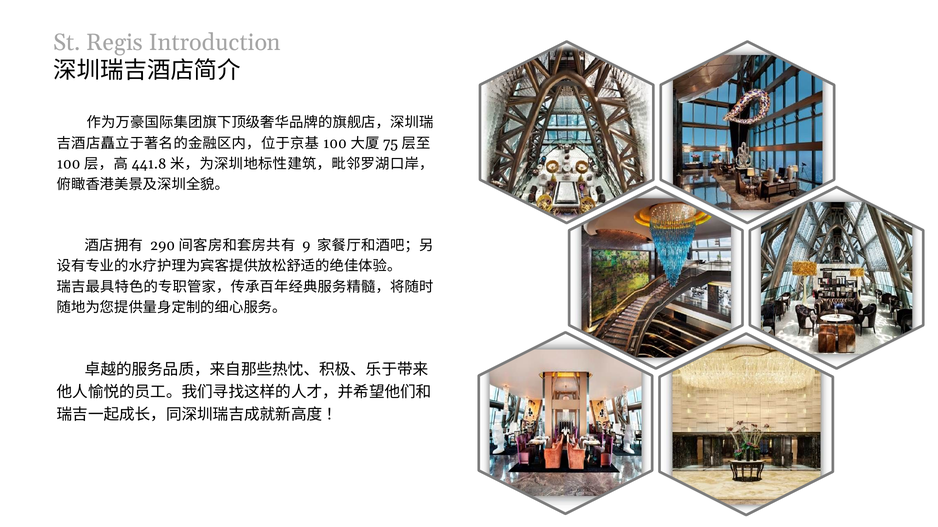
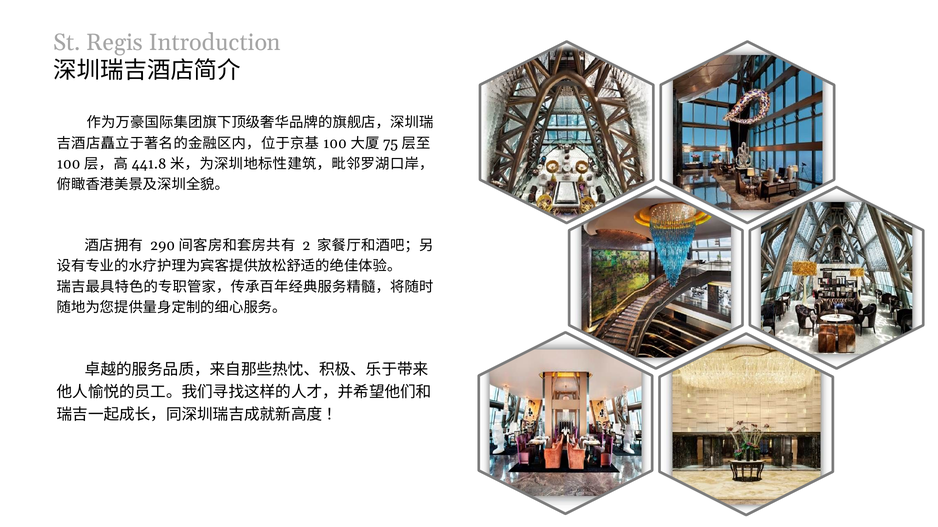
9: 9 -> 2 (306, 246)
